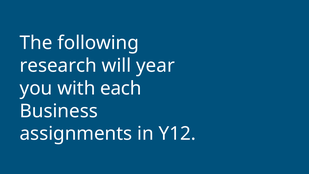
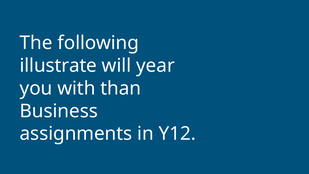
research: research -> illustrate (58, 66)
each: each -> than (121, 88)
